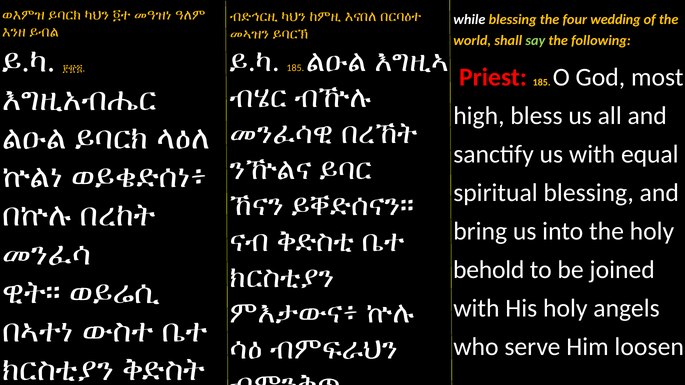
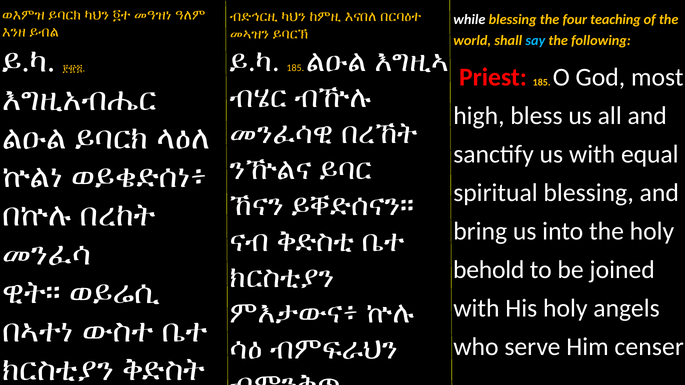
wedding: wedding -> teaching (615, 19)
say colour: light green -> light blue (535, 41)
loosen: loosen -> censer (649, 347)
